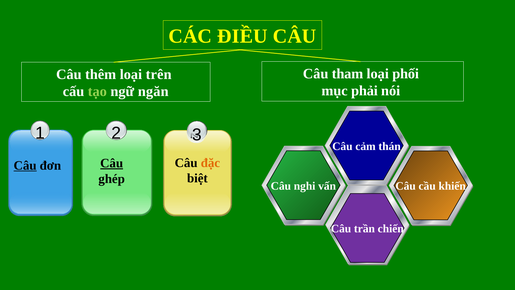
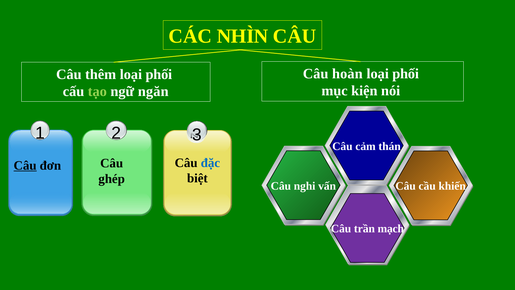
ĐIỀU: ĐIỀU -> NHÌN (243, 36)
tham: tham -> hoàn (347, 74)
trên: trên -> phối (159, 74)
phải: phải -> kiện (364, 91)
đặc colour: orange -> blue (210, 163)
Câu underline: present -> none (112, 163)
chiến: chiến -> mạch (391, 229)
